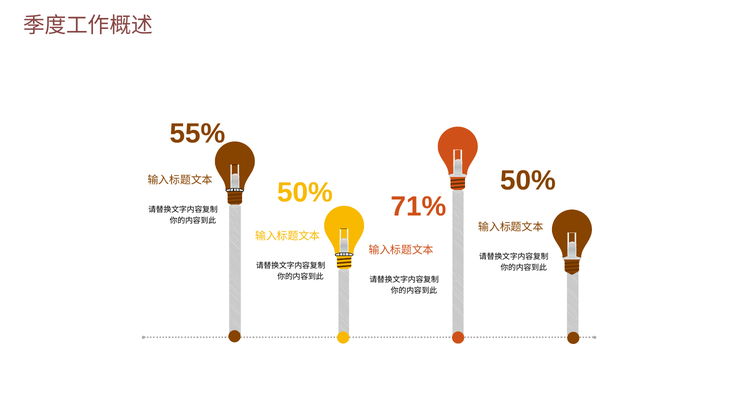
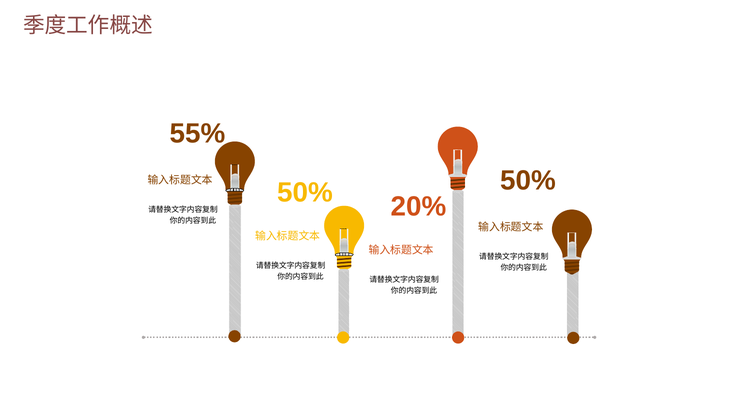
71%: 71% -> 20% (419, 207)
